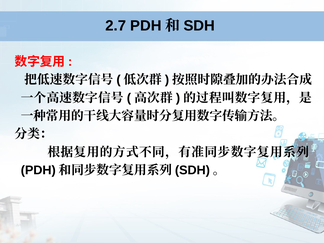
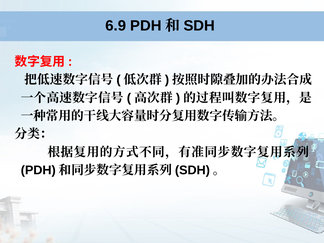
2.7: 2.7 -> 6.9 (116, 26)
